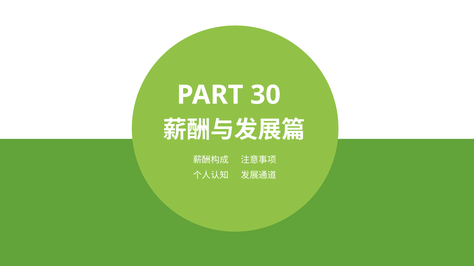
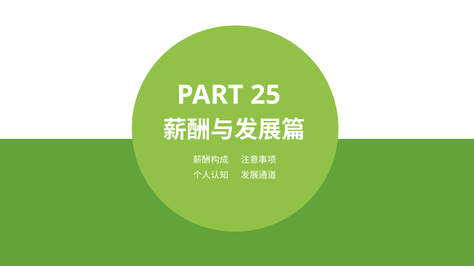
30: 30 -> 25 (265, 95)
